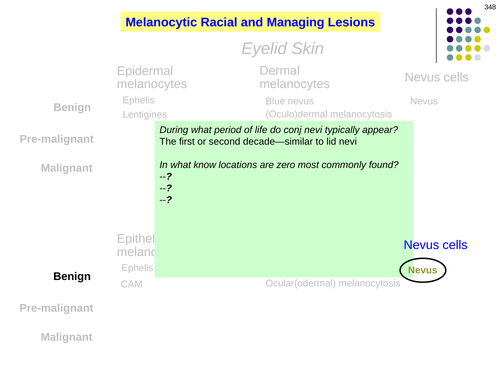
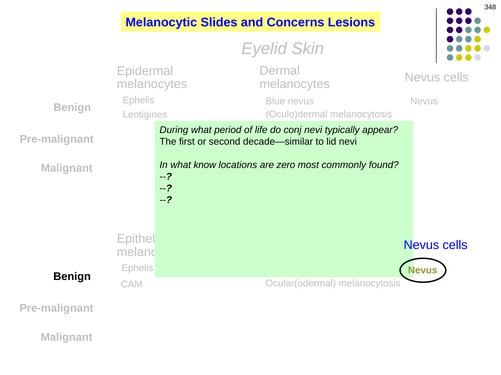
Racial: Racial -> Slides (219, 23)
Managing: Managing -> Concerns (296, 23)
